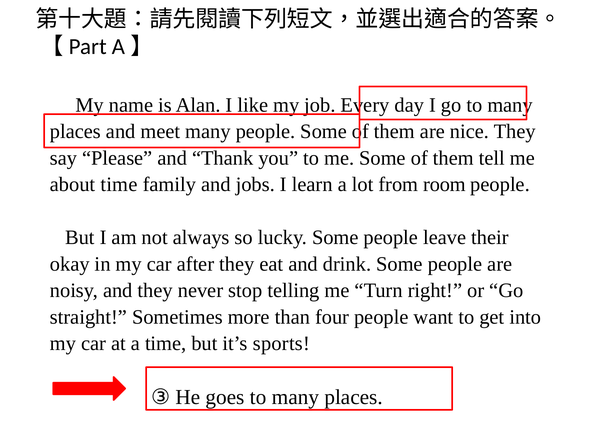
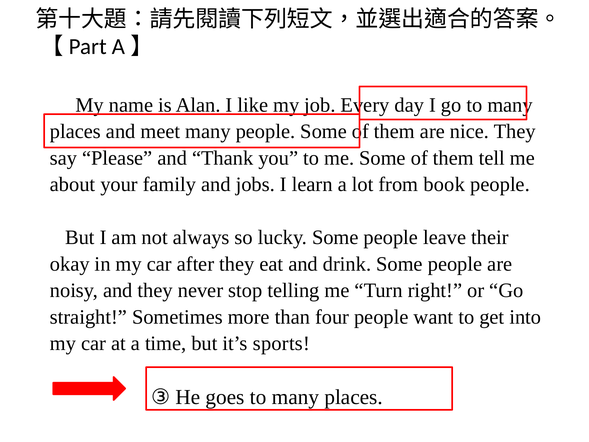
about time: time -> your (119, 184)
room: room -> book (444, 184)
